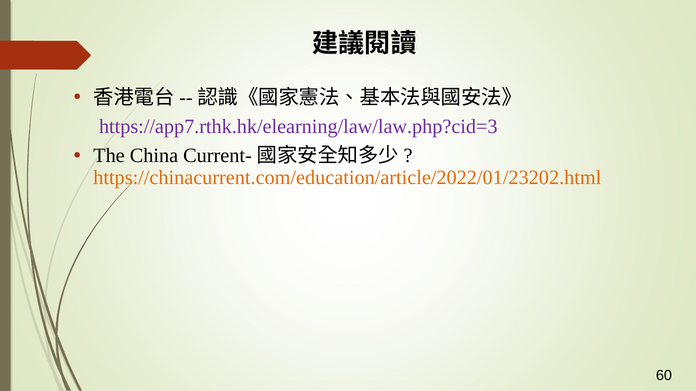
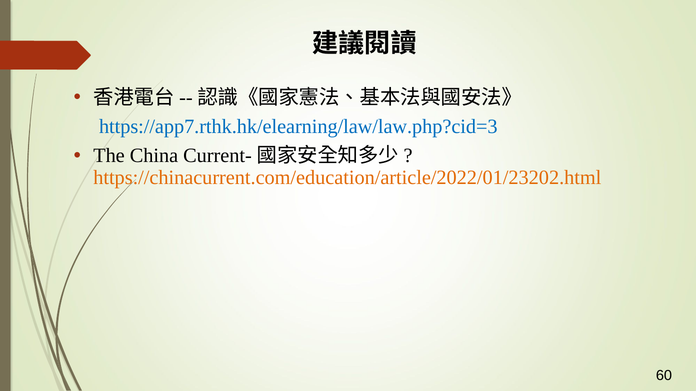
https://app7.rthk.hk/elearning/law/law.php?cid=3 colour: purple -> blue (298, 127)
